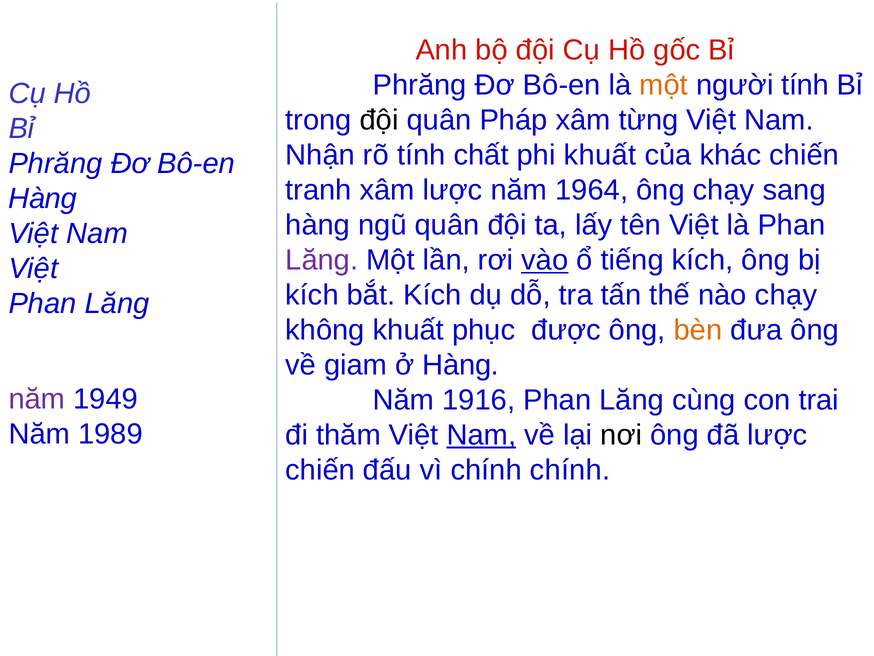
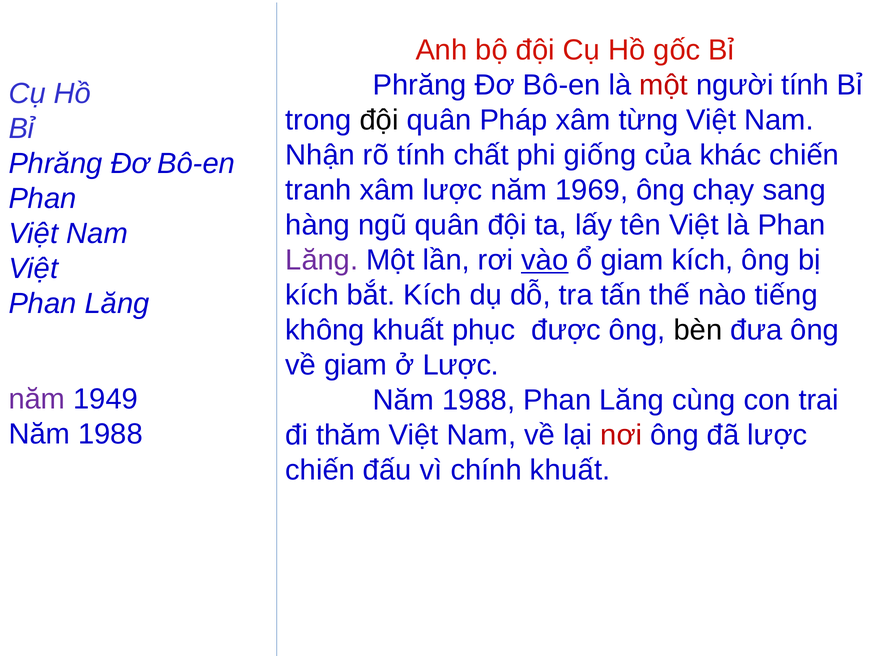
một colour: orange -> red (664, 85)
phi khuất: khuất -> giống (600, 155)
1964: 1964 -> 1969 (592, 190)
Hàng: Hàng -> Phan (43, 198)
ổ tiếng: tiếng -> giam (632, 260)
nào chạy: chạy -> tiếng (786, 295)
bèn colour: orange -> black (698, 330)
ở Hàng: Hàng -> Lược (461, 365)
1916: 1916 -> 1988 (479, 400)
1989: 1989 -> 1988 (110, 434)
Nam underline: present -> none (481, 435)
nơi colour: black -> red (621, 435)
chính chính: chính -> khuất (570, 470)
